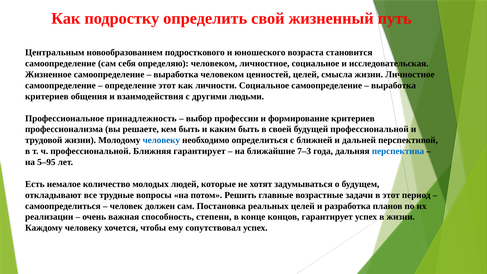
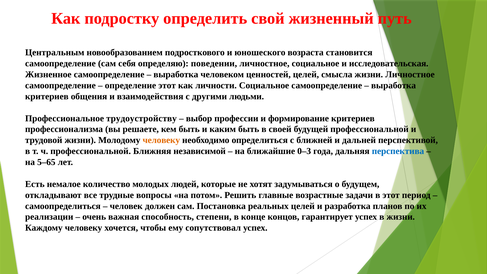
определяю человеком: человеком -> поведении (214, 64)
принадлежность: принадлежность -> трудоустройству (141, 118)
человеку colour: blue -> orange (161, 140)
Ближняя гарантирует: гарантирует -> независимой (200, 151)
7–3: 7–3 -> 0–3 (304, 151)
5–95: 5–95 -> 5–65 (46, 162)
